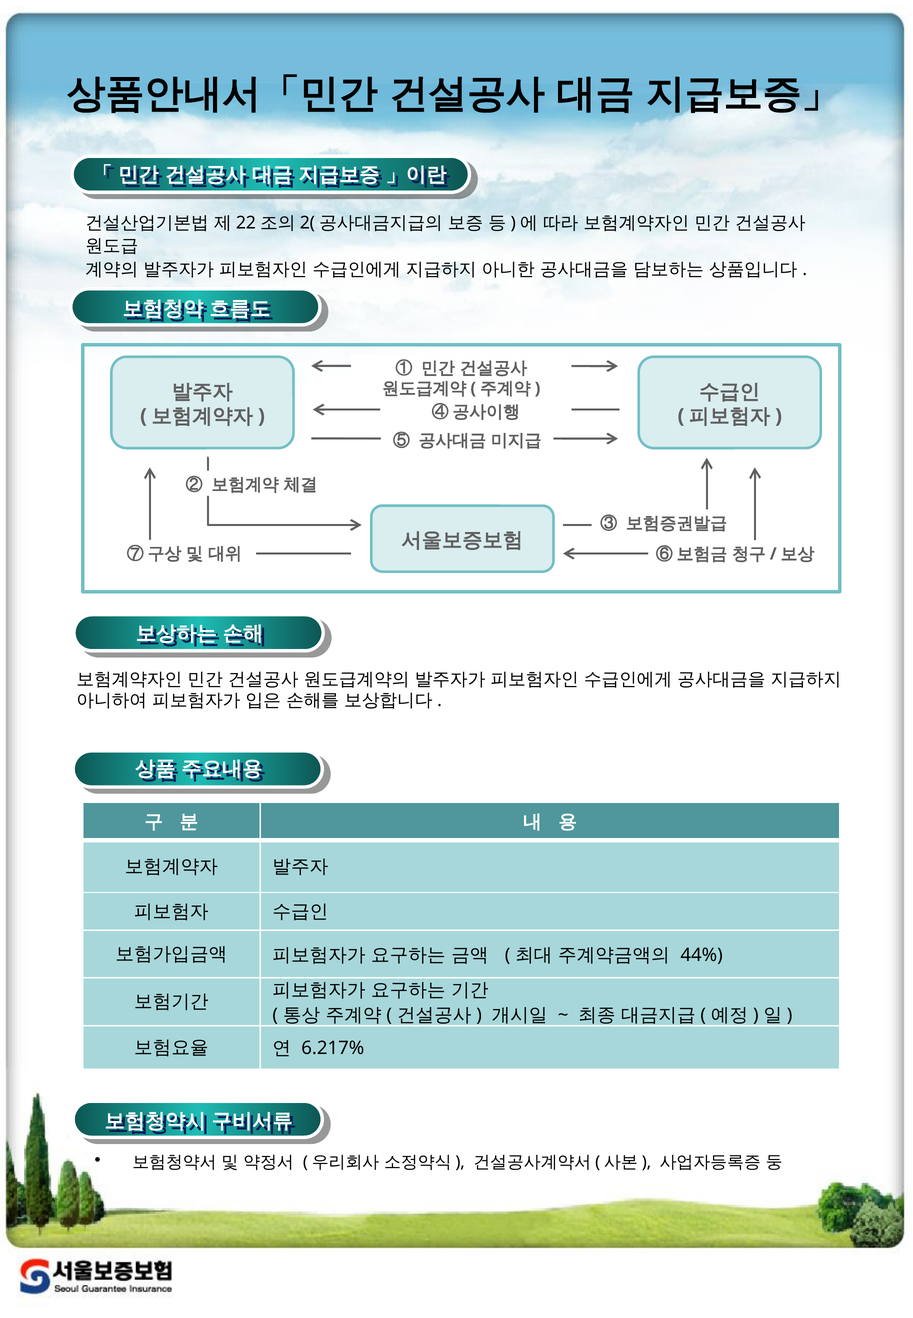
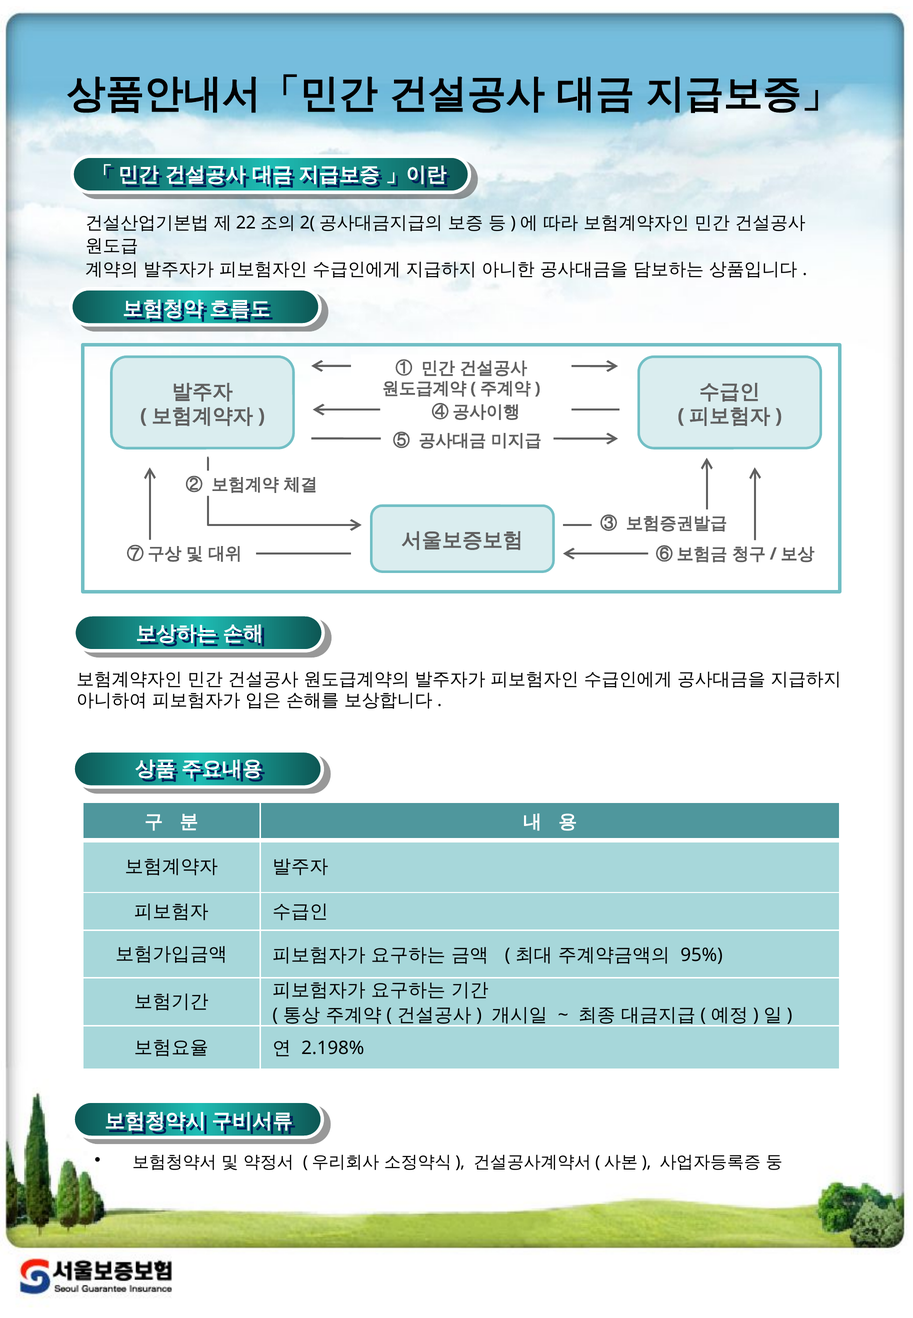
44%: 44% -> 95% (702, 956)
6.217%: 6.217% -> 2.198% (333, 1049)
